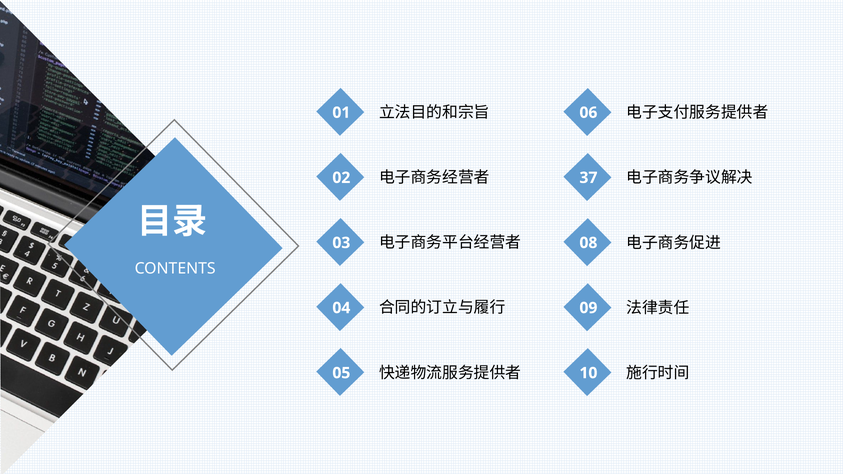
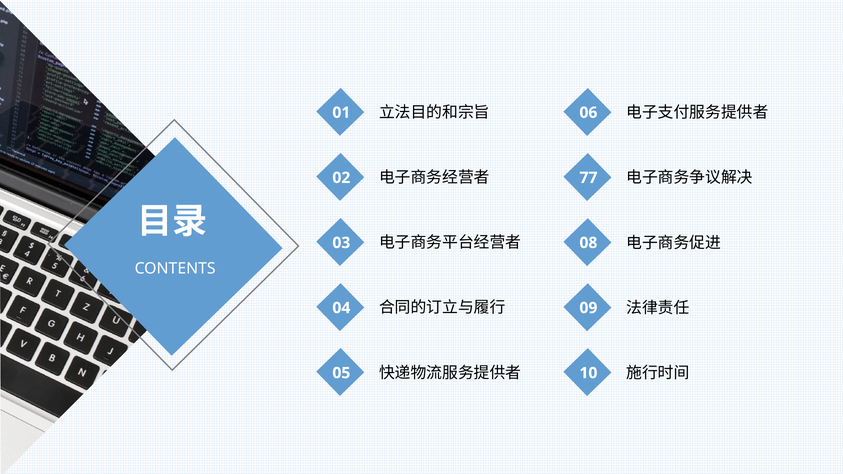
37: 37 -> 77 (588, 178)
